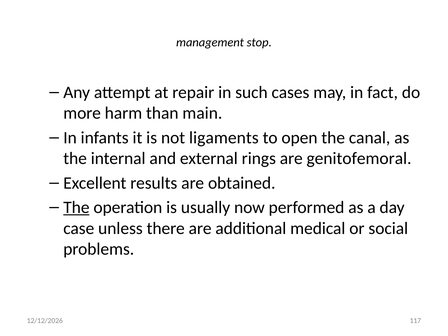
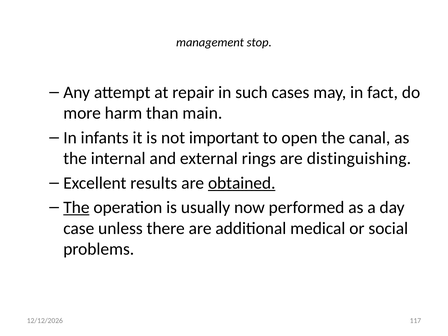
ligaments: ligaments -> important (224, 138)
genitofemoral: genitofemoral -> distinguishing (359, 159)
obtained underline: none -> present (242, 183)
